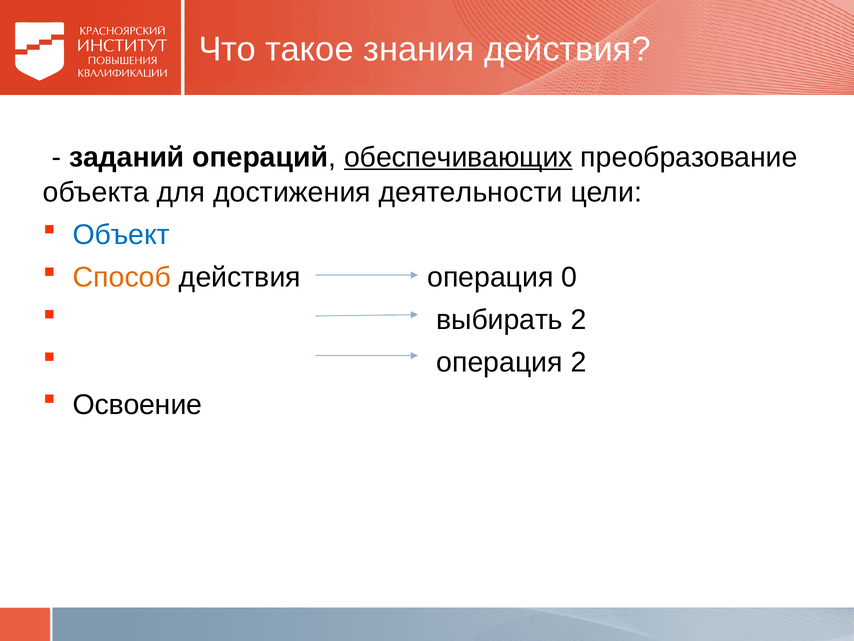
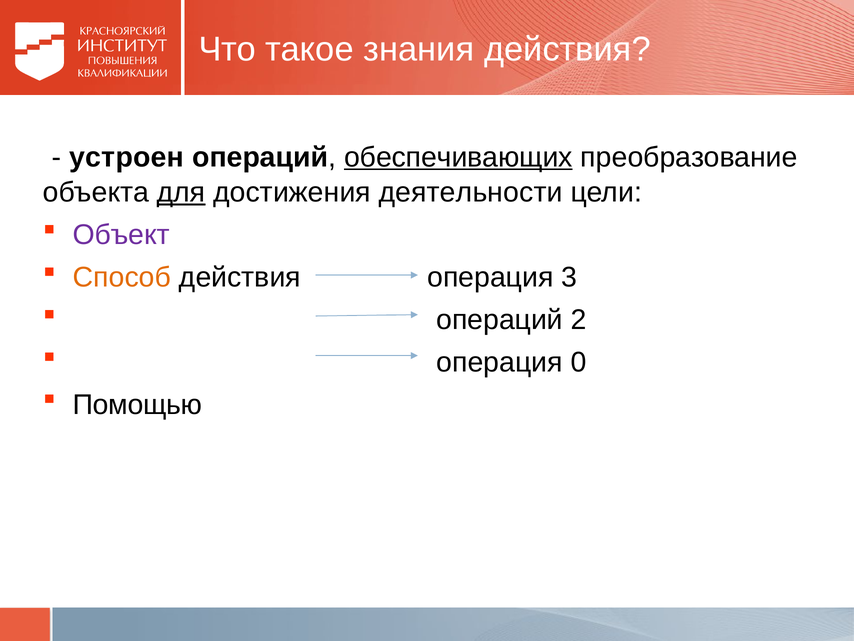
заданий: заданий -> устроен (127, 157)
для underline: none -> present (181, 192)
Объект colour: blue -> purple (121, 235)
0: 0 -> 3 (569, 277)
выбирать: выбирать -> операций (500, 319)
операция 2: 2 -> 0 (578, 362)
Освоение: Освоение -> Помощью (137, 404)
